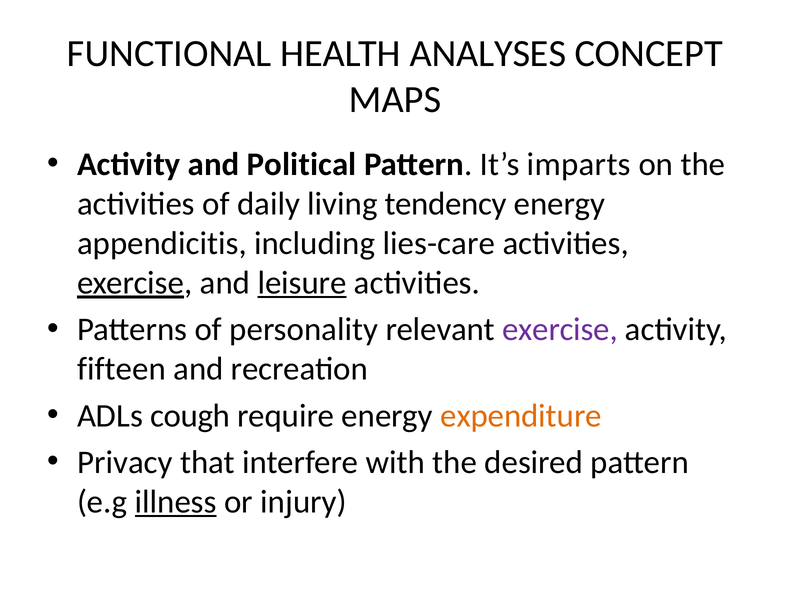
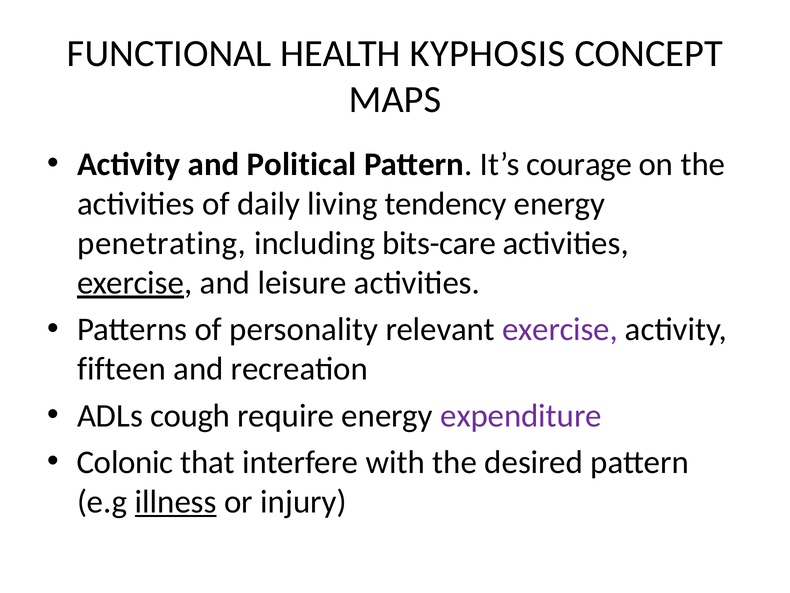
ANALYSES: ANALYSES -> KYPHOSIS (488, 53)
imparts: imparts -> courage (579, 164)
appendicitis: appendicitis -> penetrating (162, 243)
lies-care: lies-care -> bits-care (439, 243)
leisure underline: present -> none (302, 283)
expenditure colour: orange -> purple (521, 415)
Privacy: Privacy -> Colonic (125, 462)
